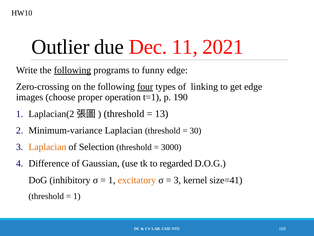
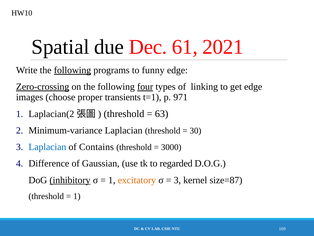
Outlier: Outlier -> Spatial (60, 47)
11: 11 -> 61 (185, 47)
Zero-crossing underline: none -> present (43, 87)
operation: operation -> transients (123, 97)
190: 190 -> 971 (181, 97)
13: 13 -> 63 (162, 114)
Laplacian colour: orange -> blue (47, 147)
Selection: Selection -> Contains (96, 147)
inhibitory underline: none -> present (70, 180)
size=41: size=41 -> size=87 (226, 180)
